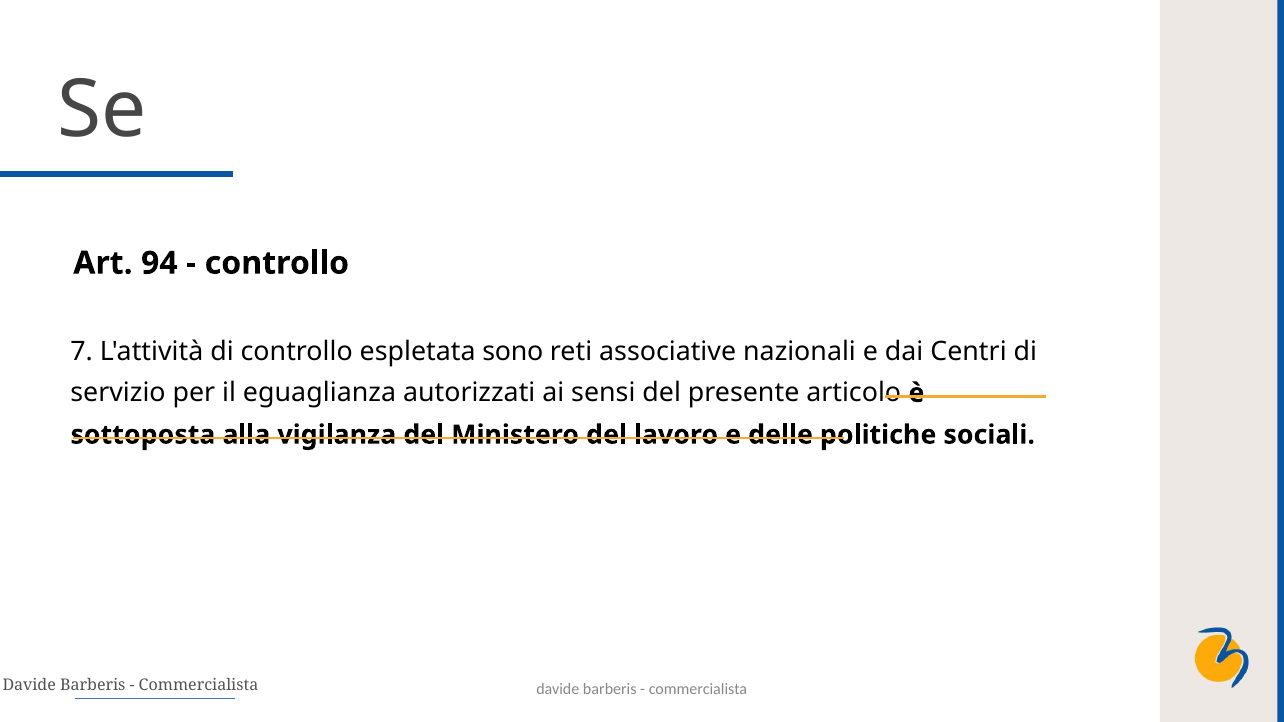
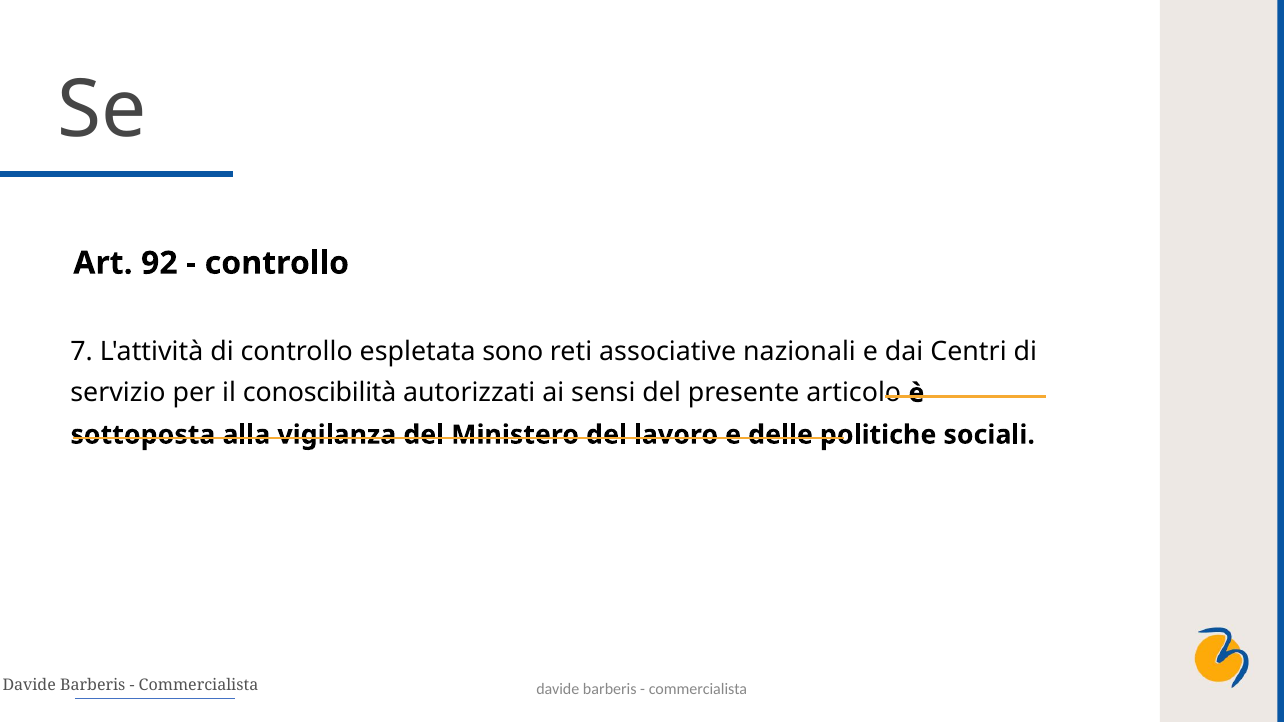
94: 94 -> 92 (159, 263)
eguaglianza: eguaglianza -> conoscibilità (320, 393)
